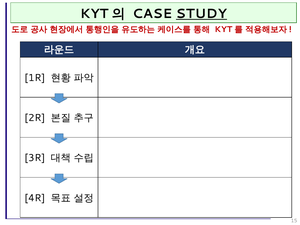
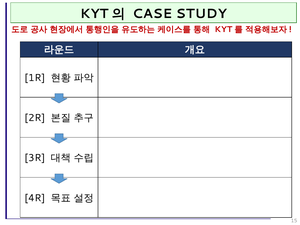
STUDY underline: present -> none (201, 14)
